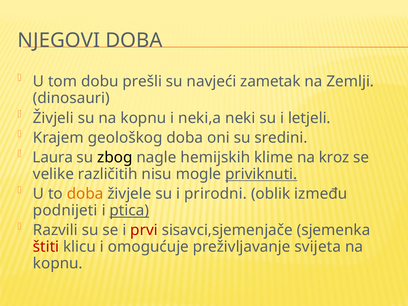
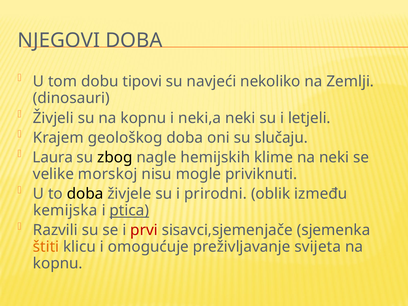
prešli: prešli -> tipovi (142, 82)
zametak: zametak -> nekoliko (270, 82)
sredini: sredini -> slučaju (281, 138)
na kroz: kroz -> neki (334, 158)
različitih: različitih -> morskoj (108, 174)
priviknuti underline: present -> none (261, 174)
doba colour: orange -> black (85, 194)
podnijeti: podnijeti -> kemijska (65, 210)
štiti colour: red -> orange (46, 247)
